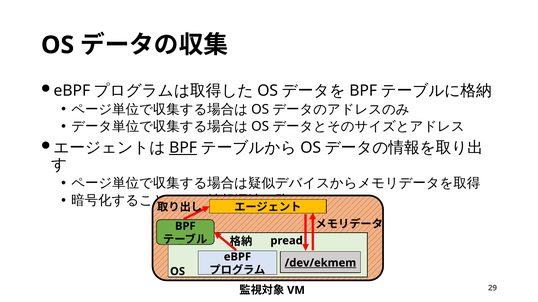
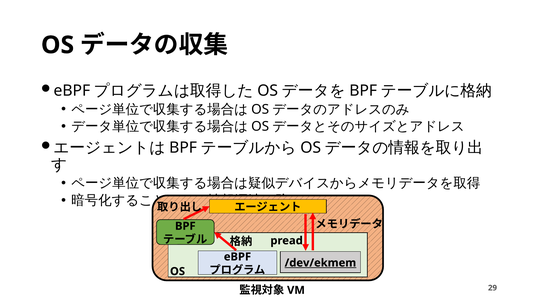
BPF underline: present -> none (183, 148)
